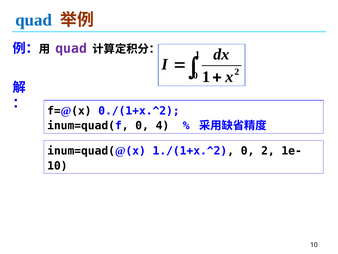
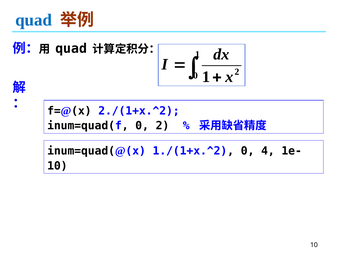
quad colour: purple -> black (71, 48)
0./(1+x.^2: 0./(1+x.^2 -> 2./(1+x.^2 (139, 111)
0 4: 4 -> 2 (162, 126)
0 2: 2 -> 4 (268, 151)
